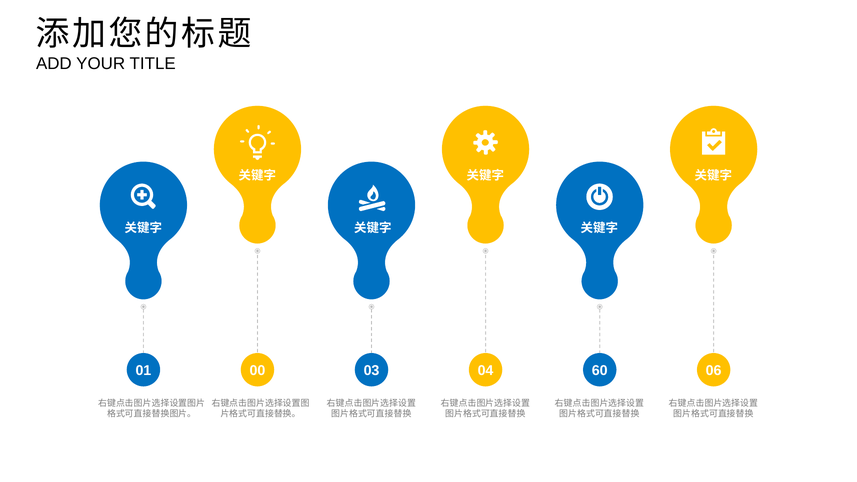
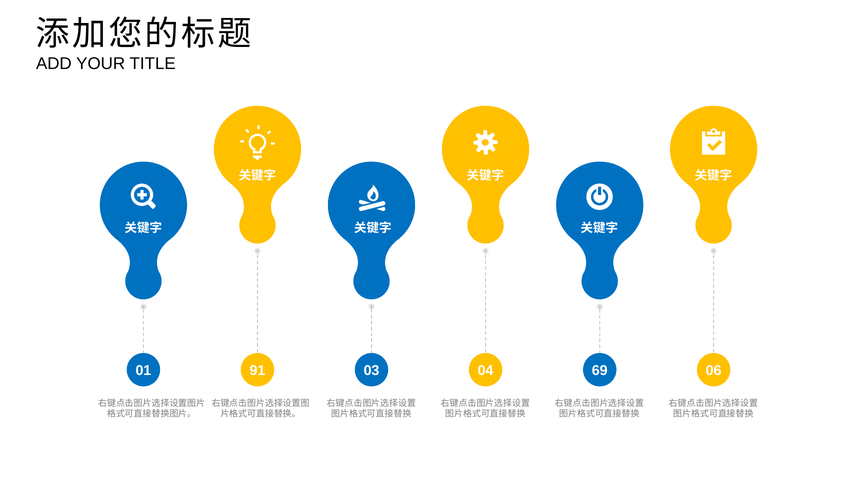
00: 00 -> 91 (257, 371)
60: 60 -> 69 (600, 371)
